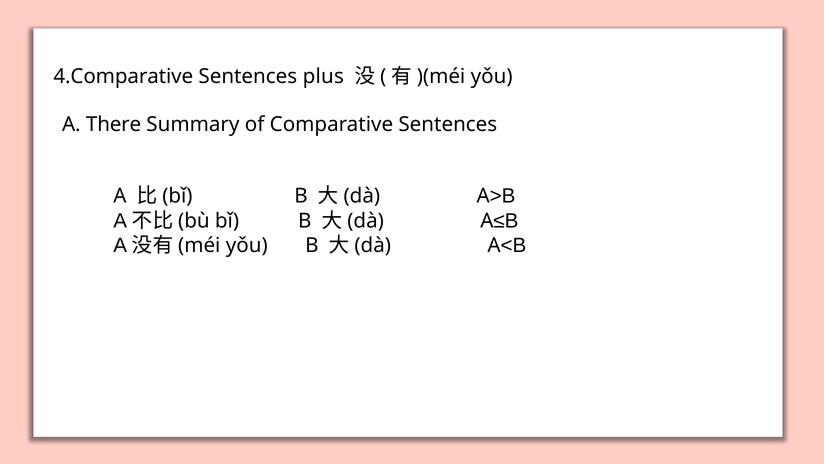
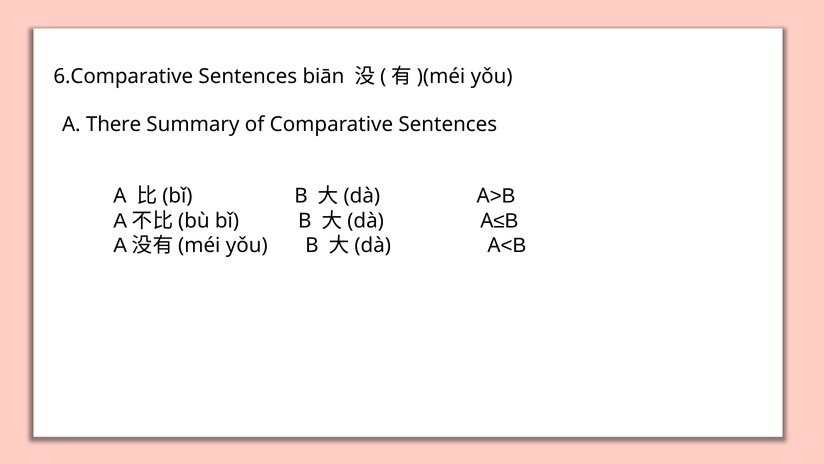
4.Comparative: 4.Comparative -> 6.Comparative (123, 77)
plus: plus -> biān (323, 77)
